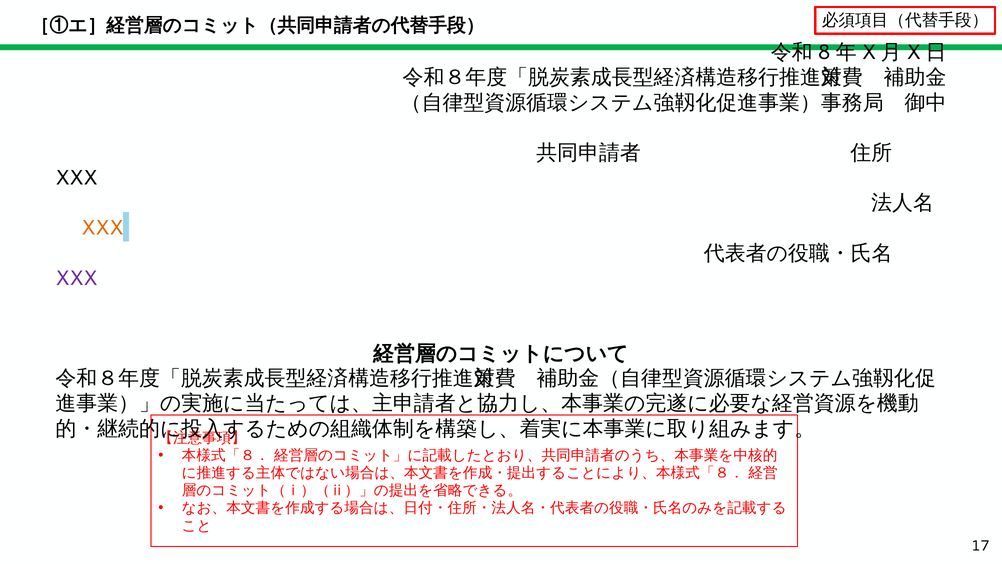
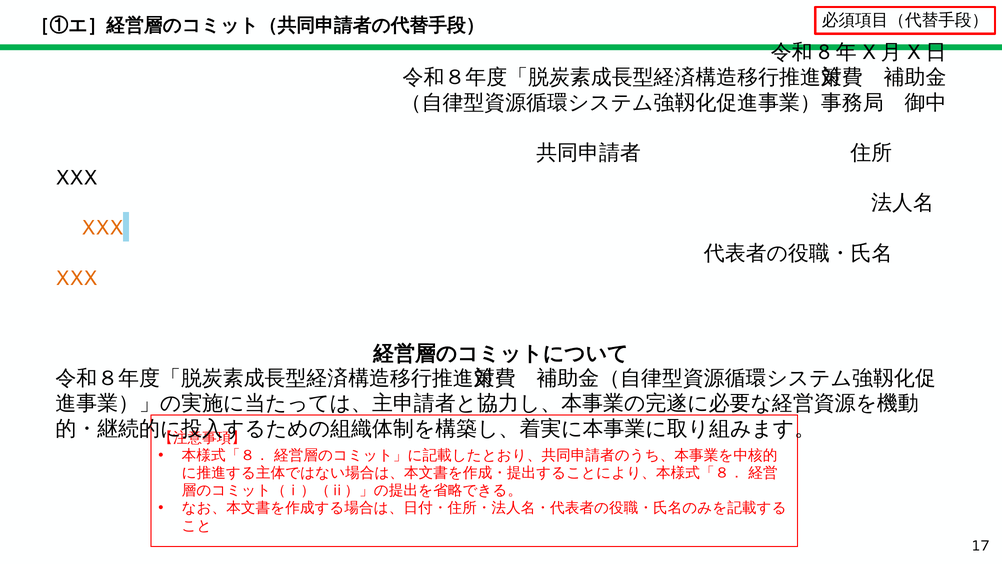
XXX colour: purple -> orange (76, 278)
